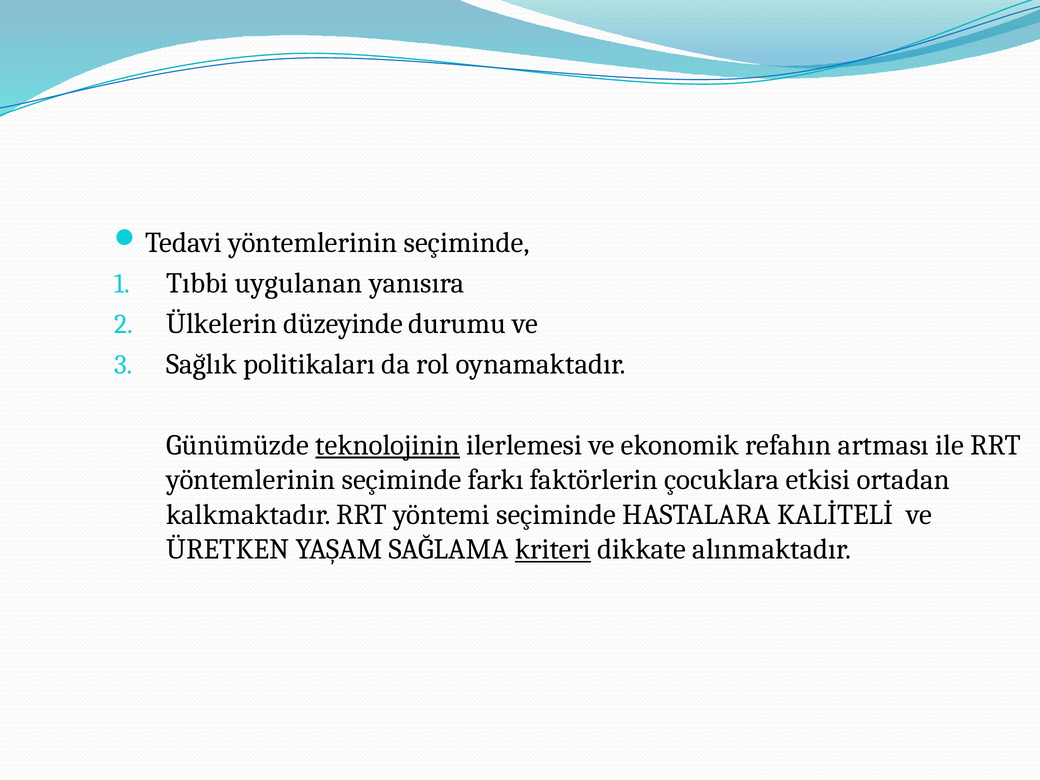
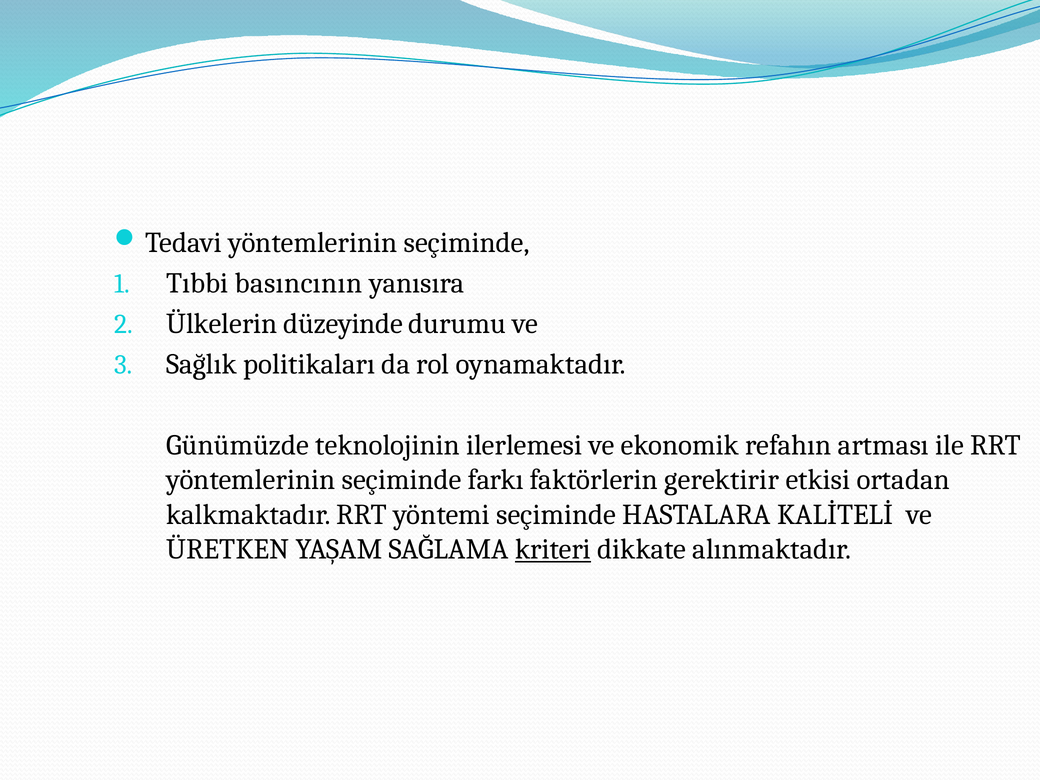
uygulanan: uygulanan -> basıncının (299, 283)
teknolojinin underline: present -> none (388, 445)
çocuklara: çocuklara -> gerektirir (722, 480)
